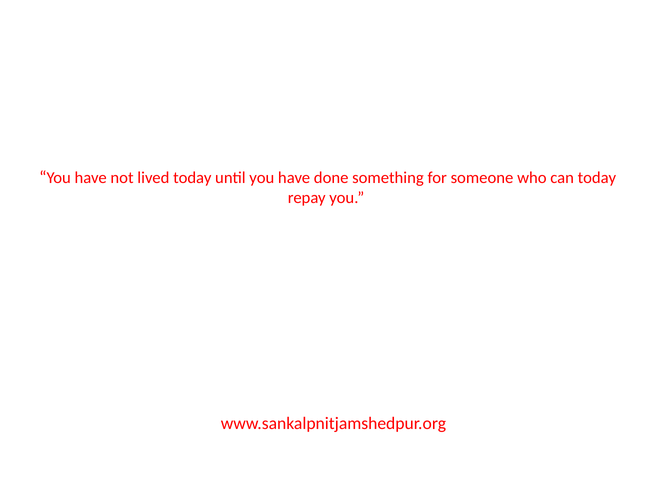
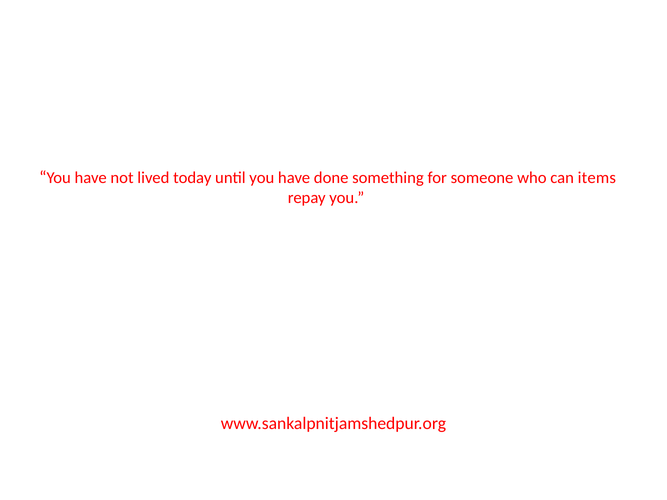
can today: today -> items (597, 178)
